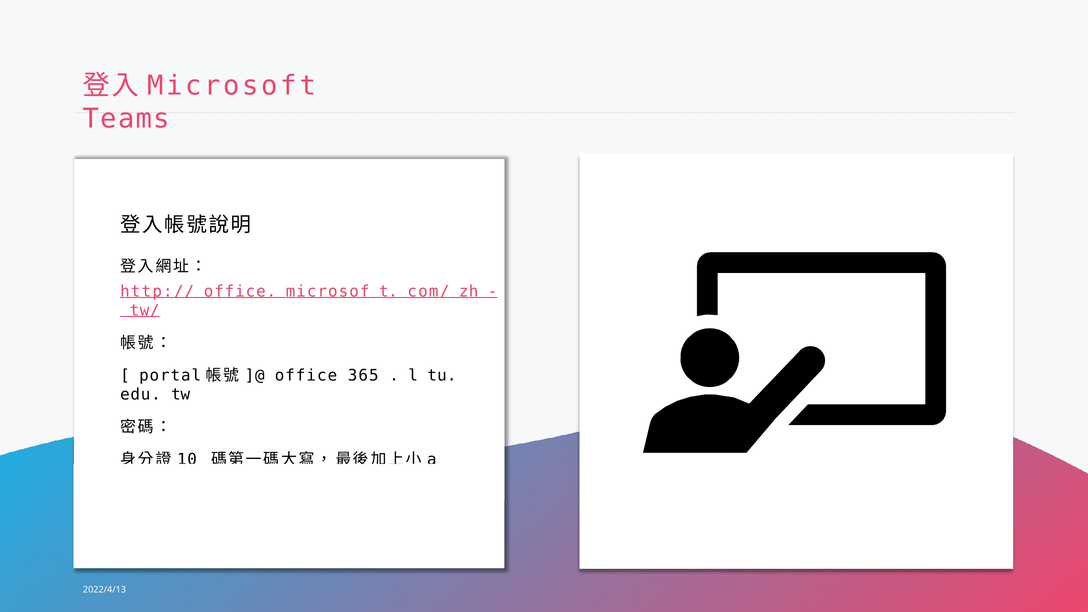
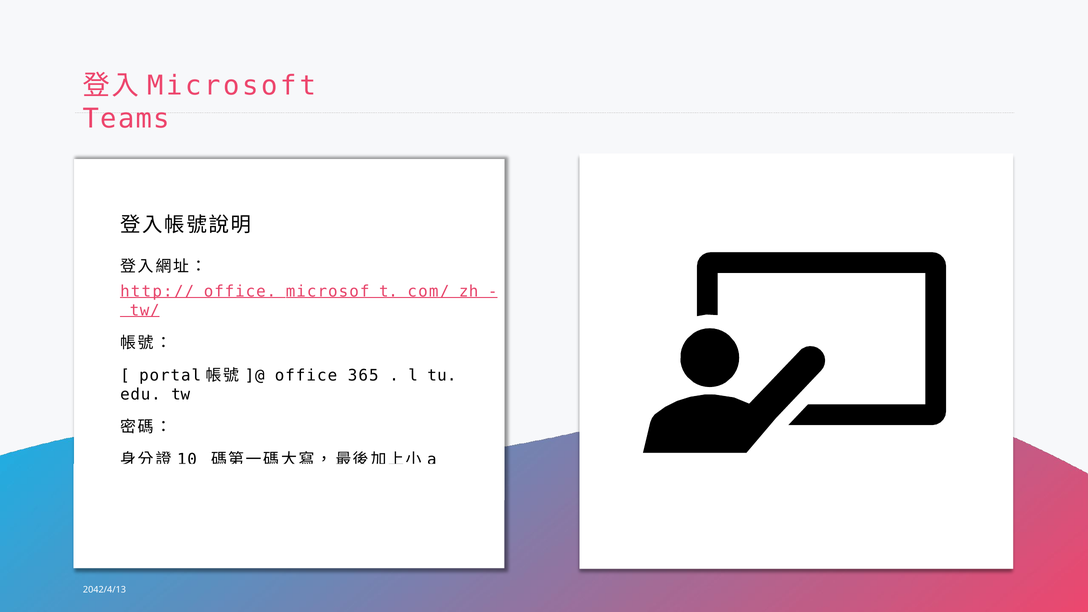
2022/4/13: 2022/4/13 -> 2042/4/13 (104, 590)
